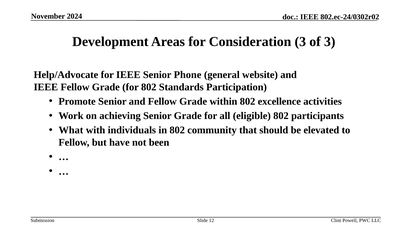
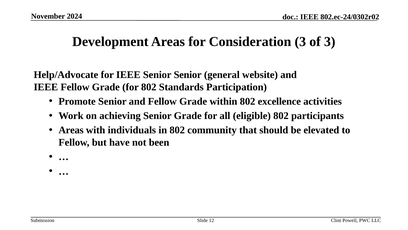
Senior Phone: Phone -> Senior (188, 75)
What: What -> Areas (71, 130)
